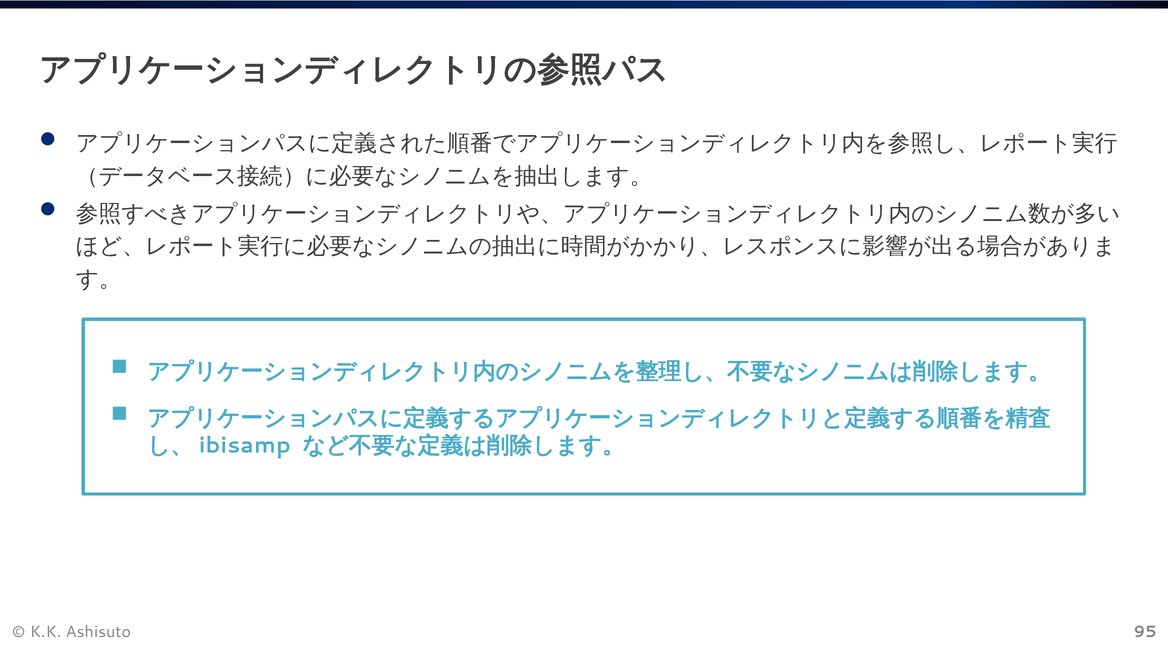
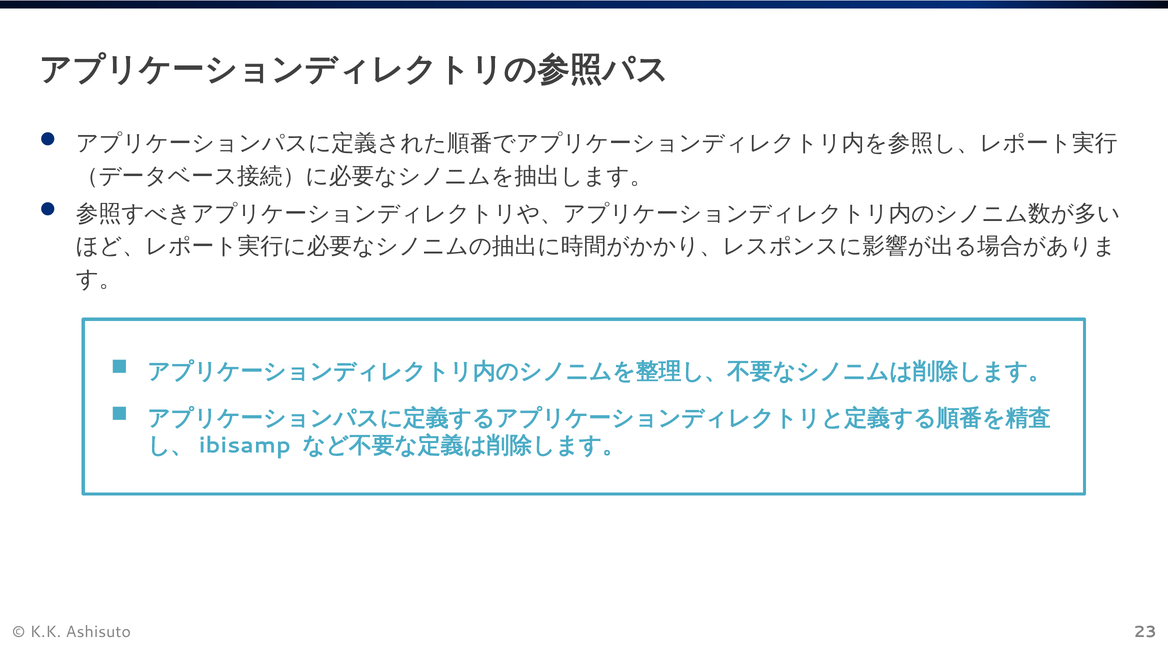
95: 95 -> 23 (1145, 632)
